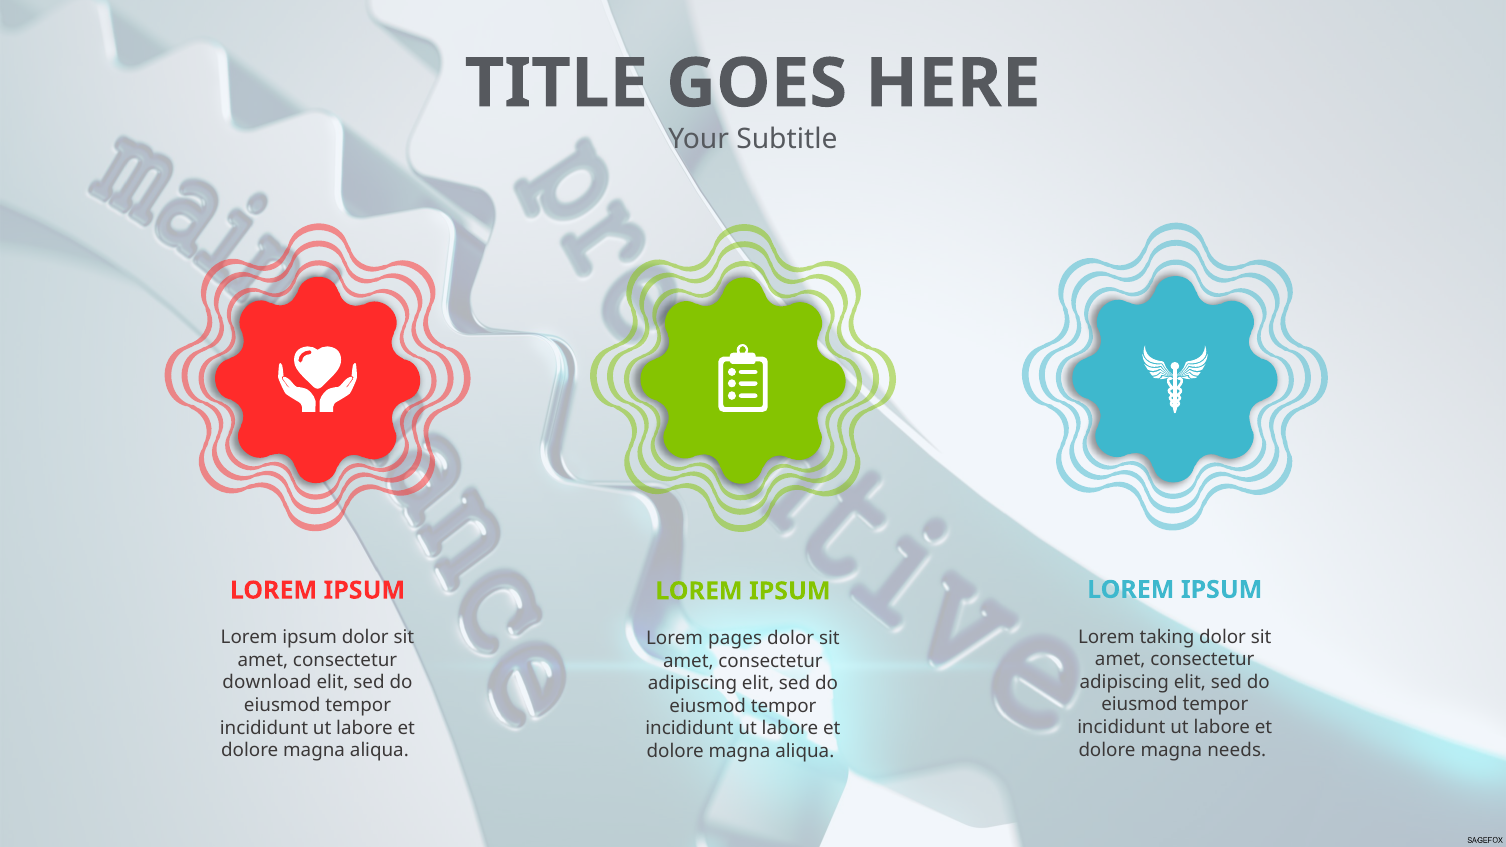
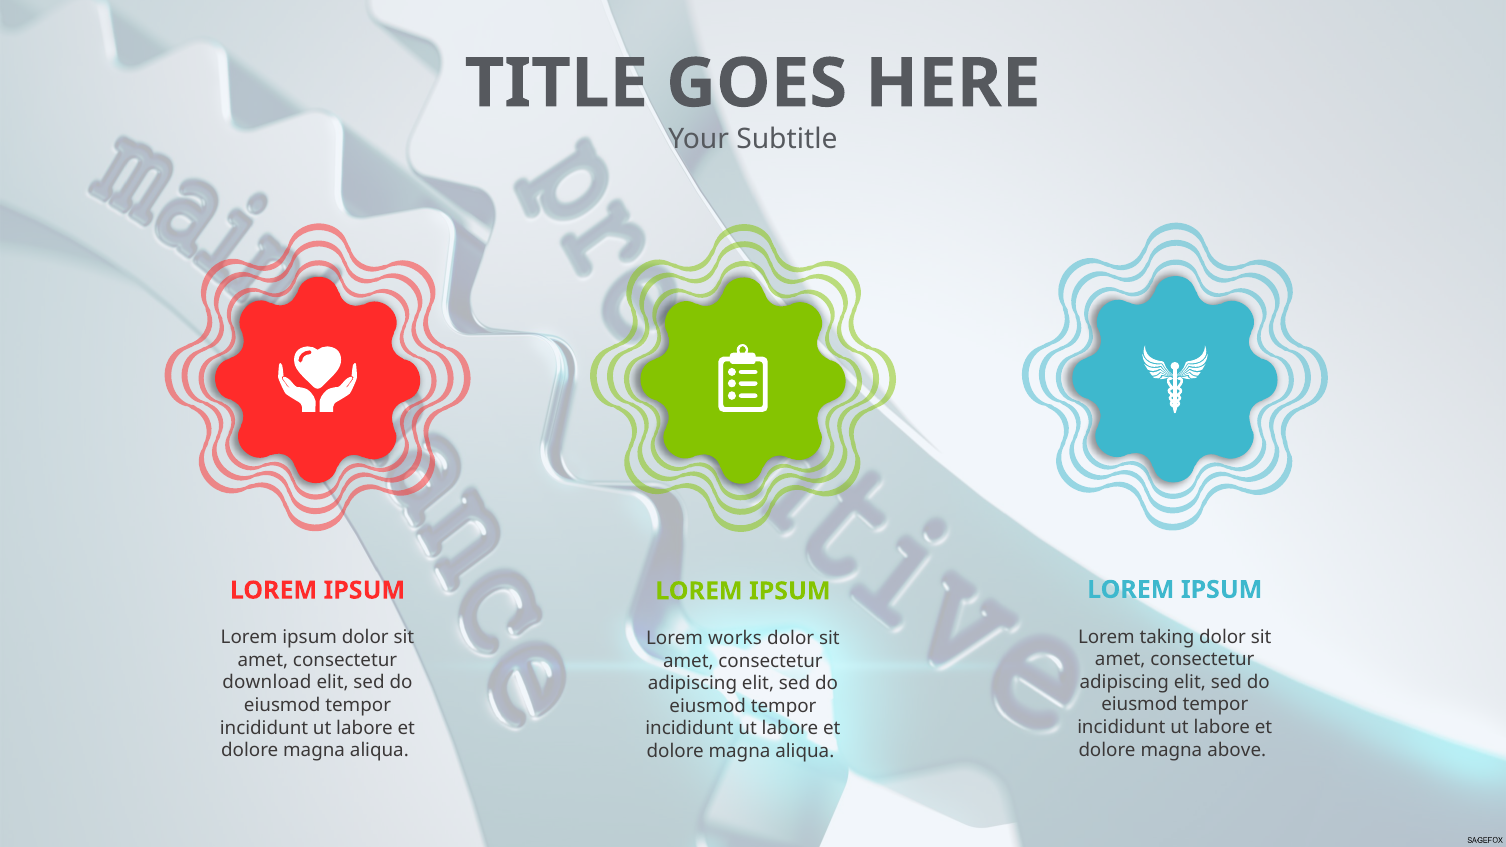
pages: pages -> works (735, 638)
needs: needs -> above (1237, 750)
